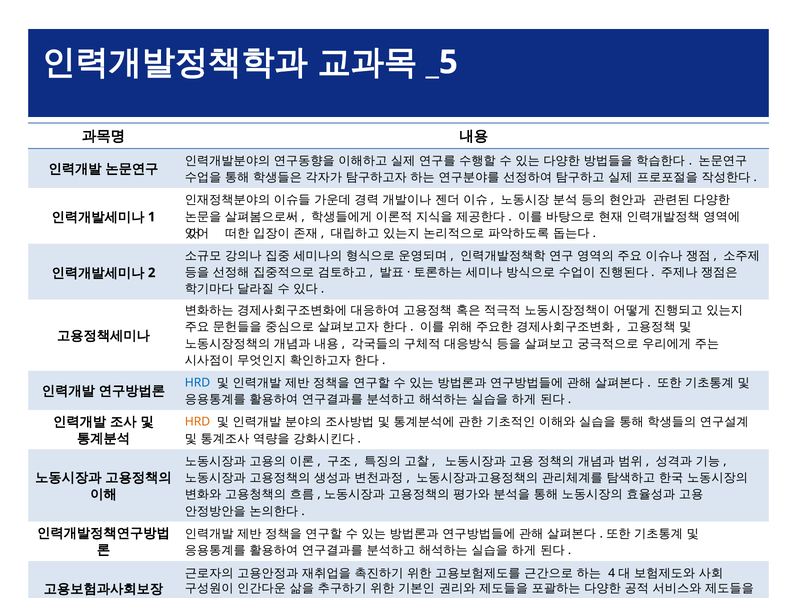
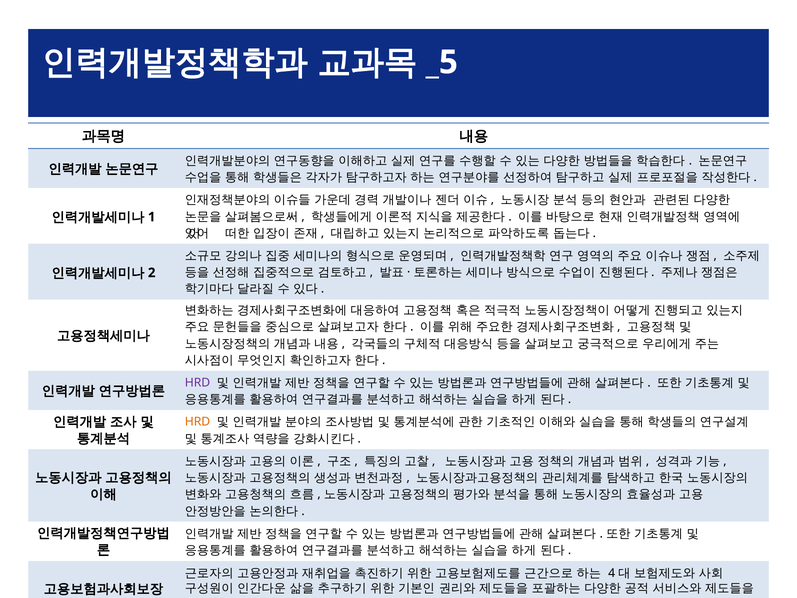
HRD colour: blue -> purple (198, 383)
